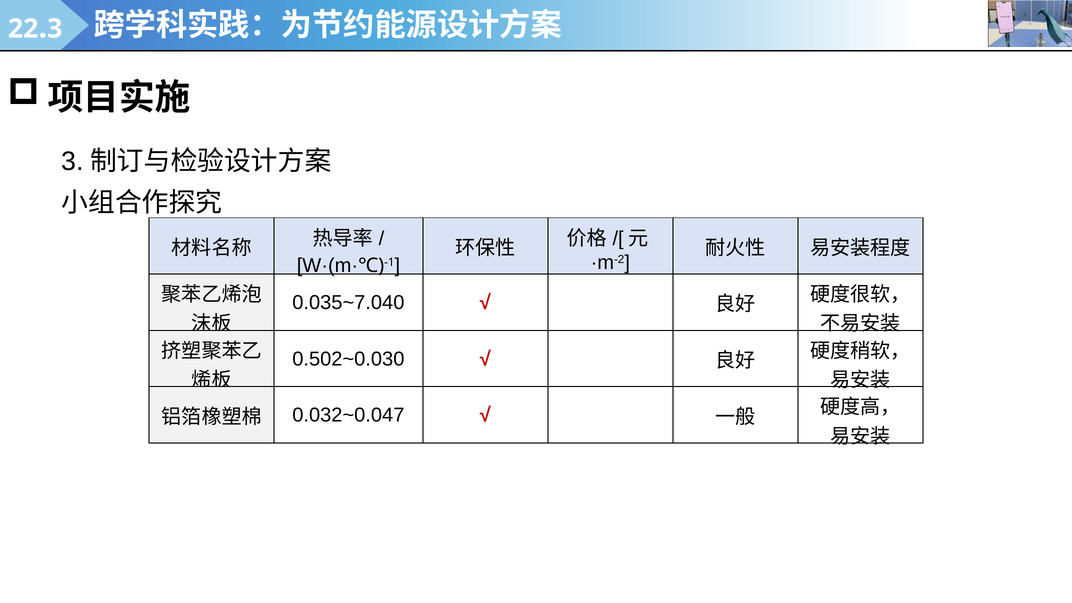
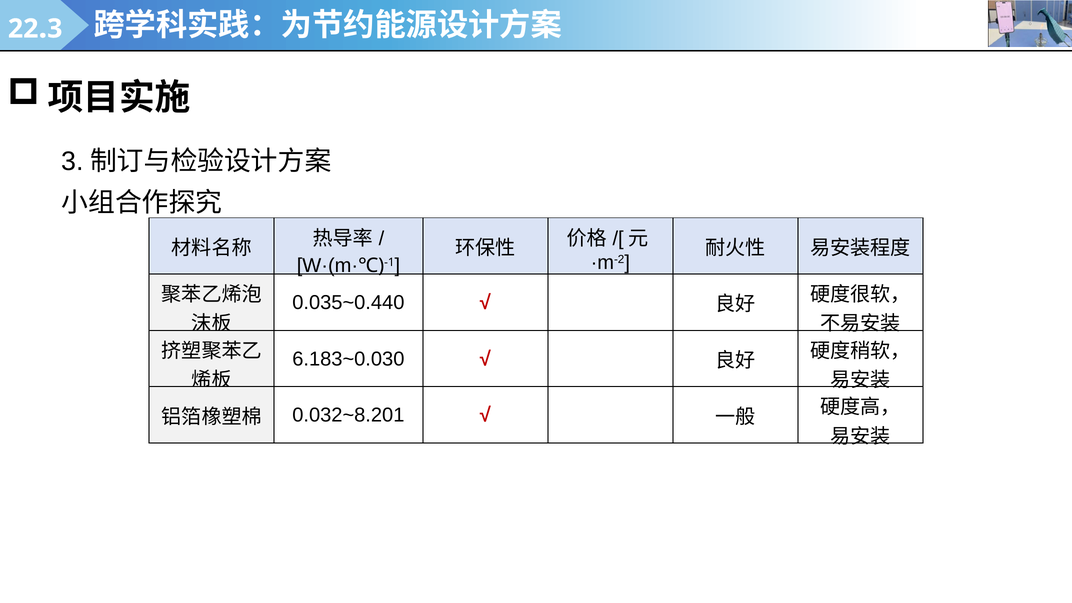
0.035~7.040: 0.035~7.040 -> 0.035~0.440 (348, 303)
0.502~0.030: 0.502~0.030 -> 6.183~0.030 (348, 359)
0.032~0.047: 0.032~0.047 -> 0.032~8.201 (348, 415)
